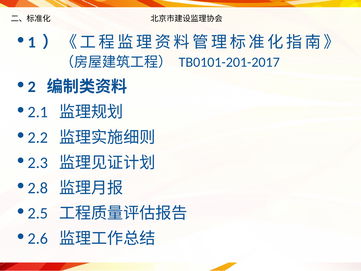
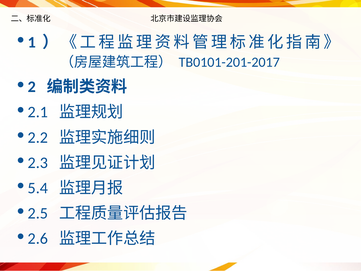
2.8: 2.8 -> 5.4 (38, 188)
